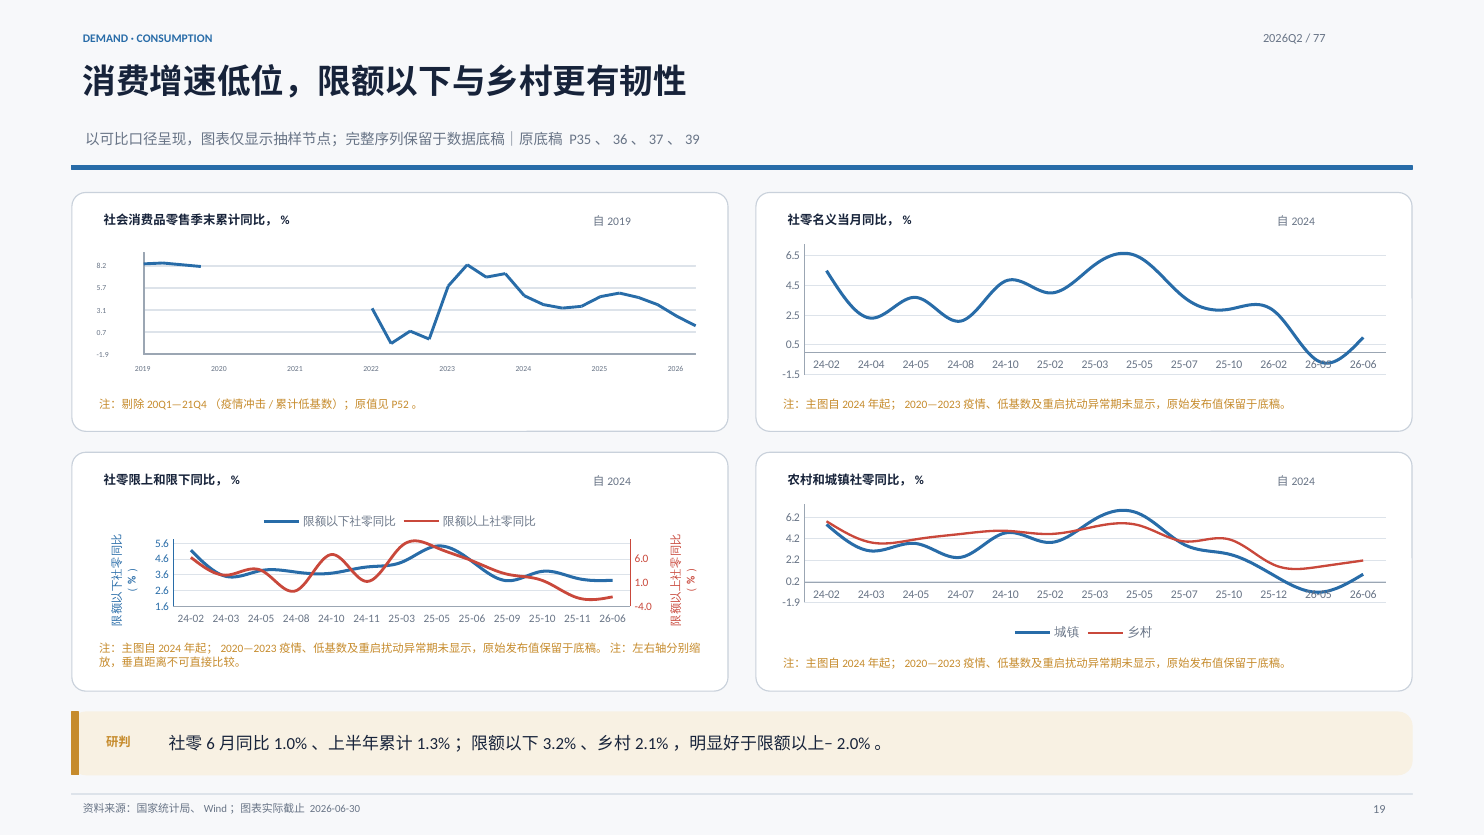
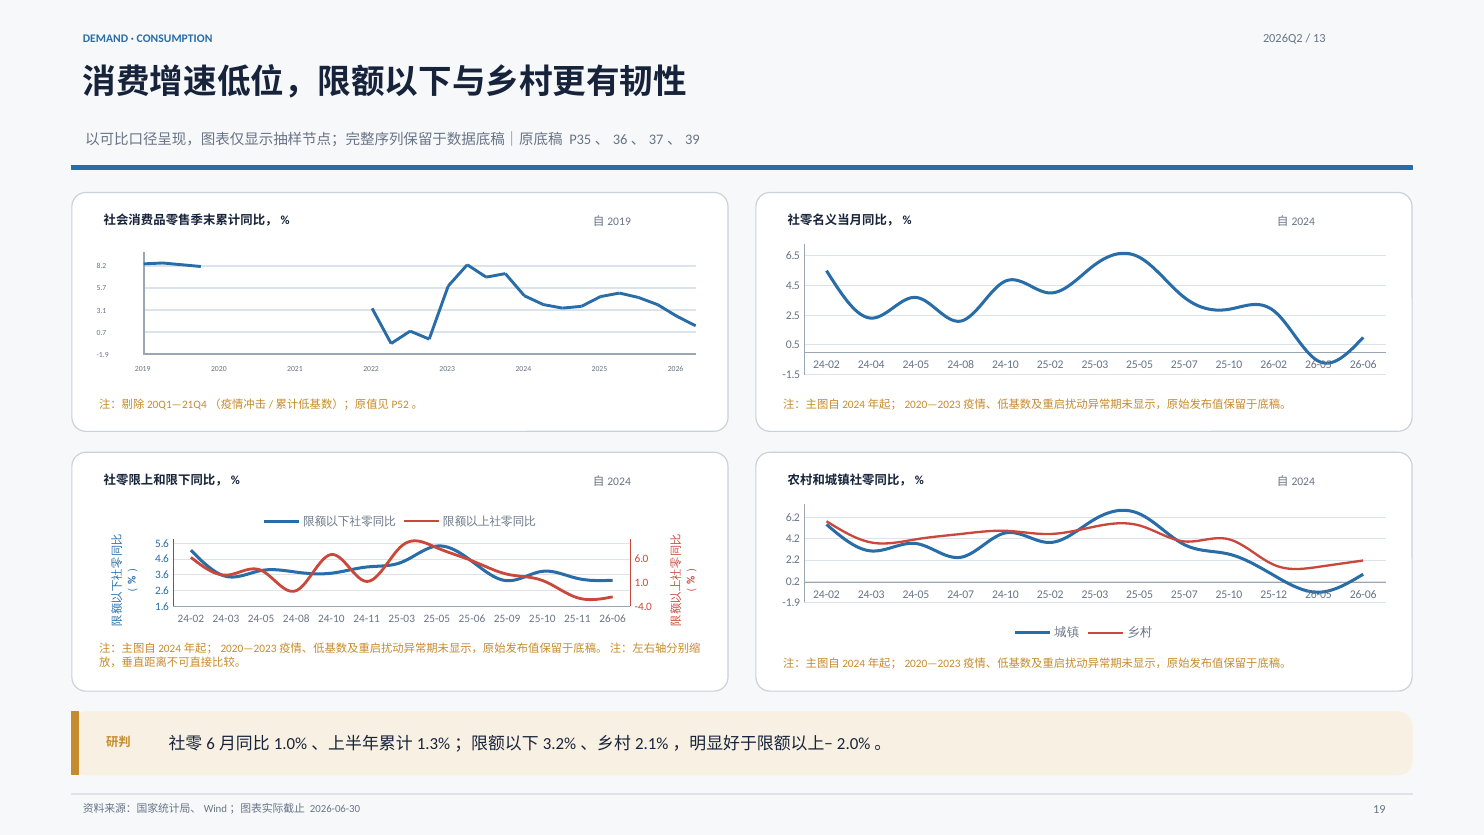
77: 77 -> 13 (1319, 39)
